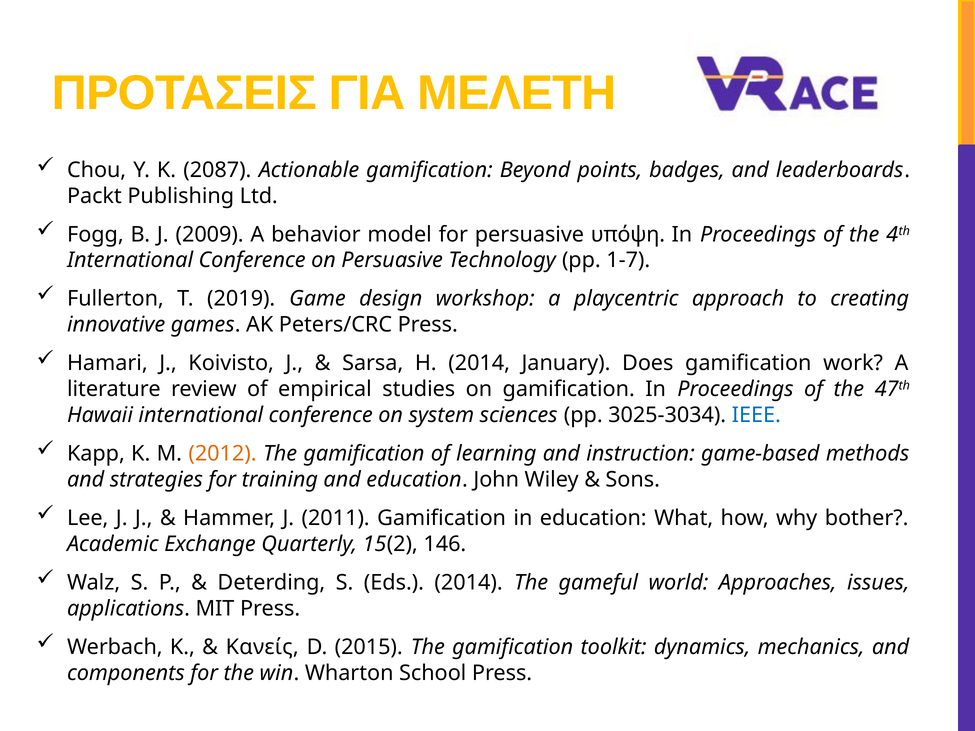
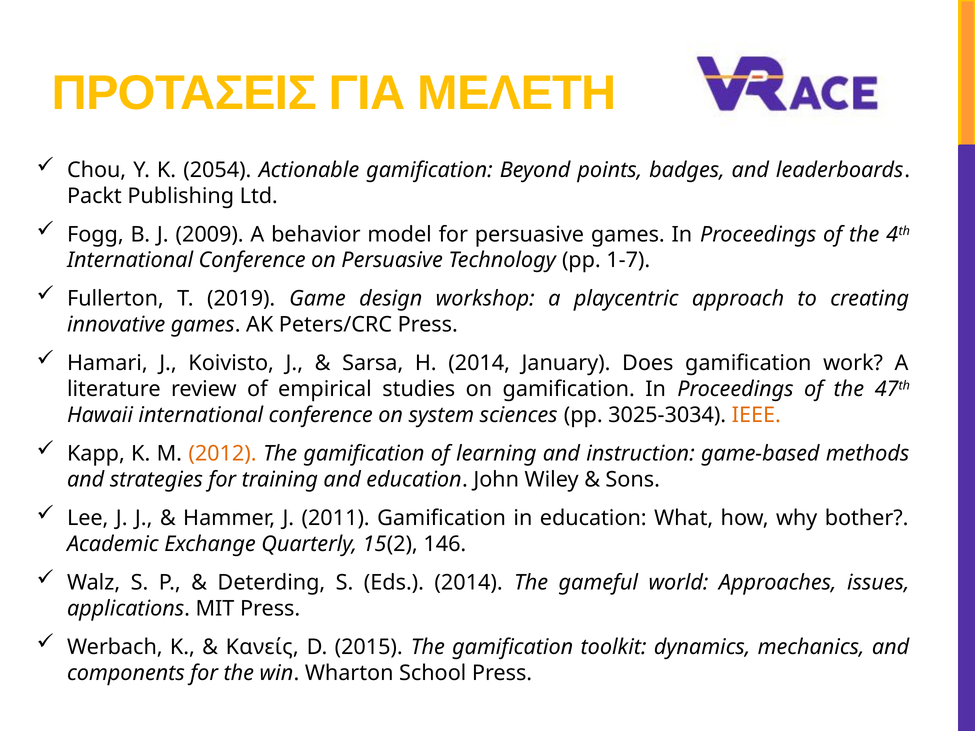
2087: 2087 -> 2054 (217, 170)
persuasive υπόψη: υπόψη -> games (628, 234)
IEEE colour: blue -> orange (756, 415)
